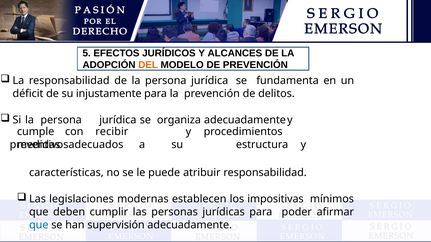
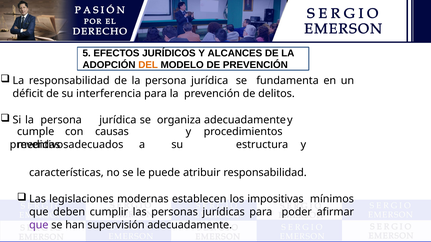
injustamente: injustamente -> interferencia (109, 94)
recibir: recibir -> causas (112, 132)
que colour: blue -> purple (39, 225)
